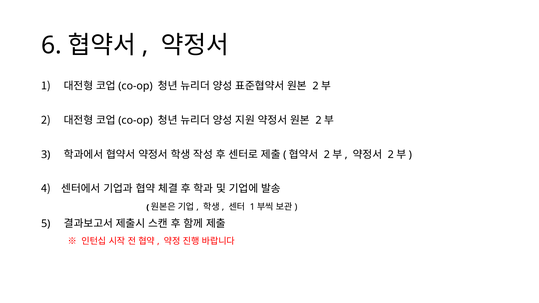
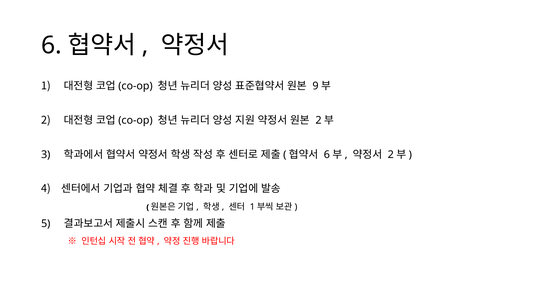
2: 2 -> 9 (316, 86)
2: 2 -> 6 (327, 155)
